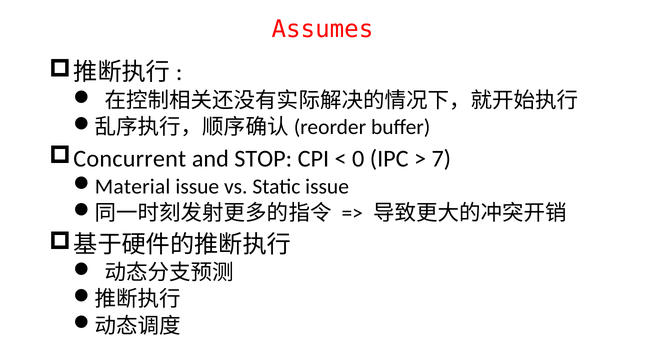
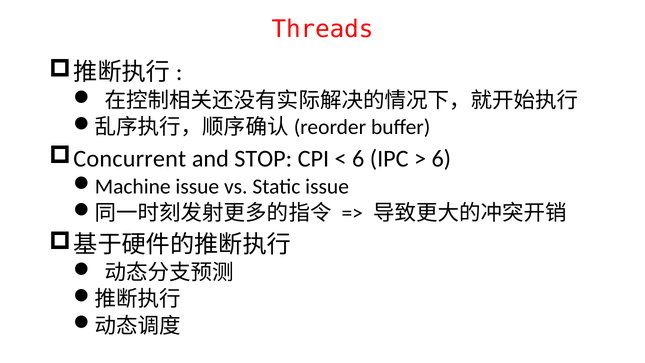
Assumes: Assumes -> Threads (322, 29)
0: 0 -> 6 (358, 158)
7: 7 -> 6 (441, 158)
Material: Material -> Machine (133, 187)
